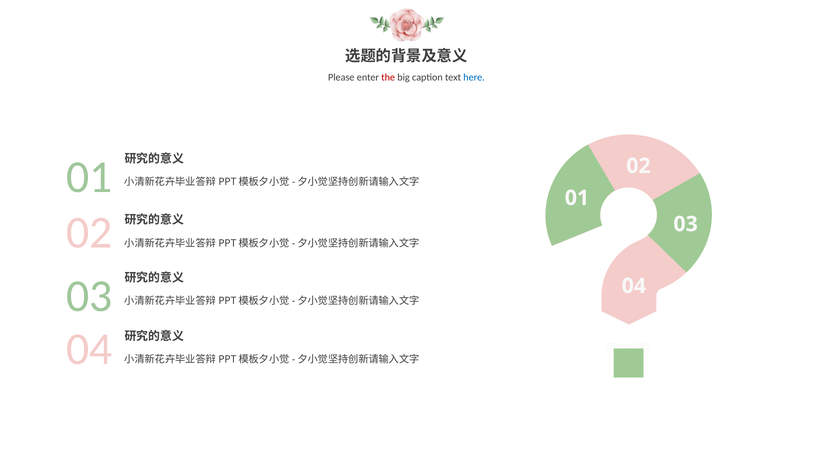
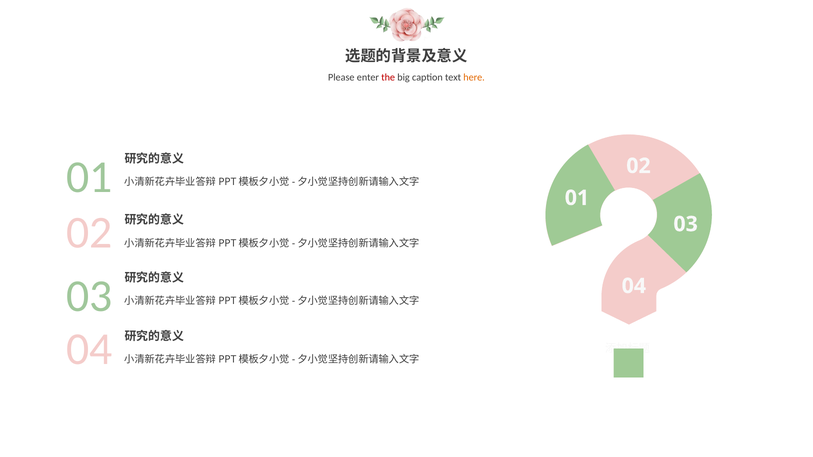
here colour: blue -> orange (474, 77)
